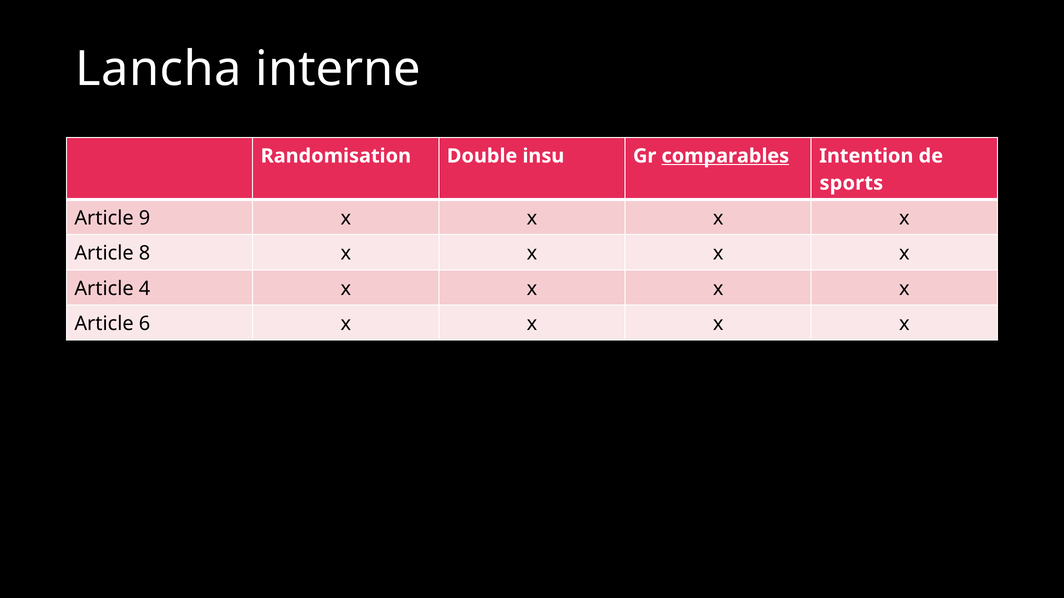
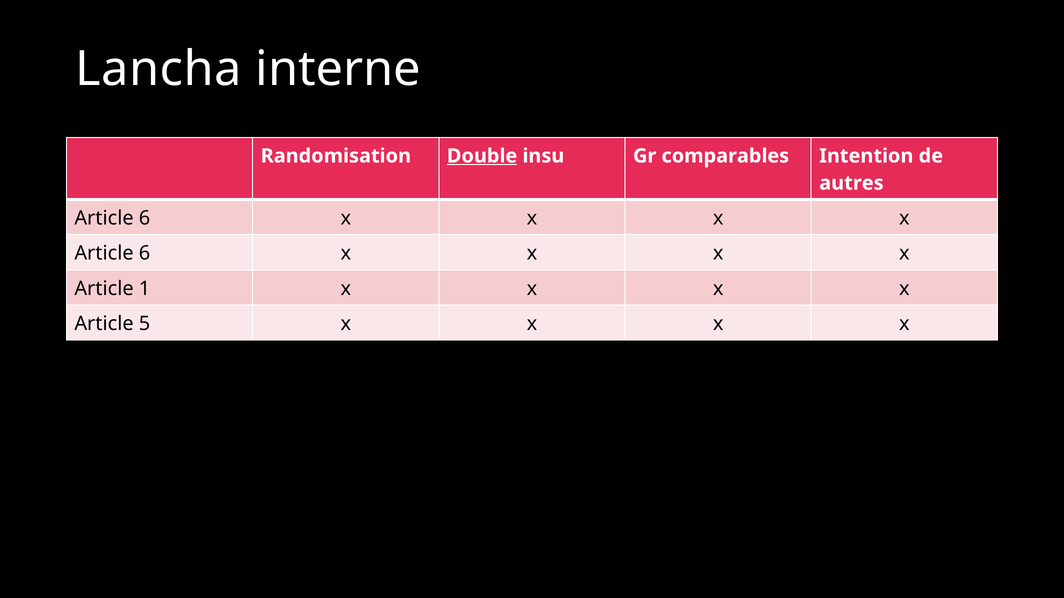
Double underline: none -> present (482, 156)
comparables underline: present -> none (725, 156)
sports: sports -> autres (851, 183)
9: 9 -> 6 (145, 218)
8: 8 -> 6 (145, 254)
4: 4 -> 1 (145, 289)
6: 6 -> 5 (145, 324)
